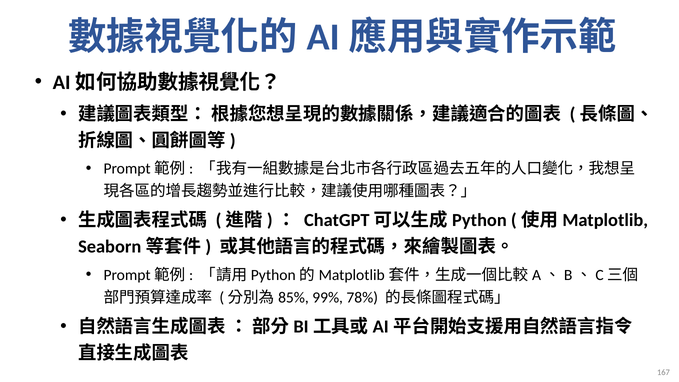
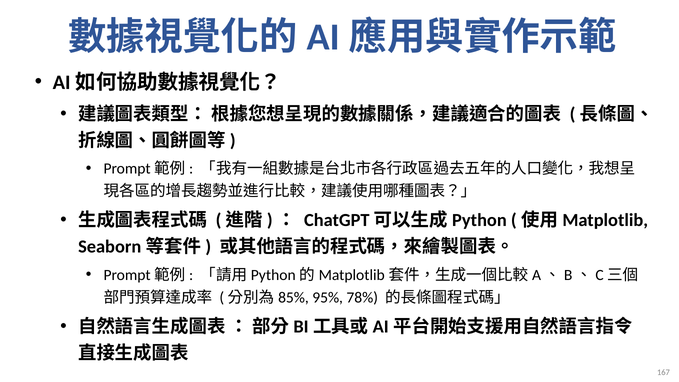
99%: 99% -> 95% (328, 297)
